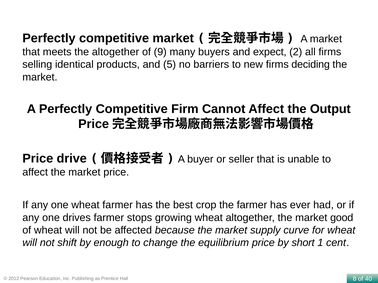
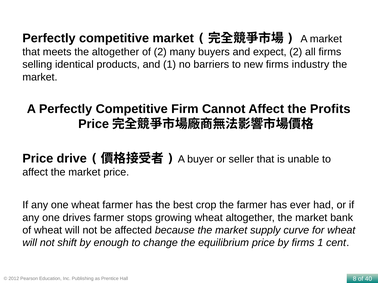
of 9: 9 -> 2 (160, 52)
and 5: 5 -> 1 (170, 65)
deciding: deciding -> industry (311, 65)
Output: Output -> Profits (330, 109)
good: good -> bank (342, 218)
by short: short -> firms (303, 243)
